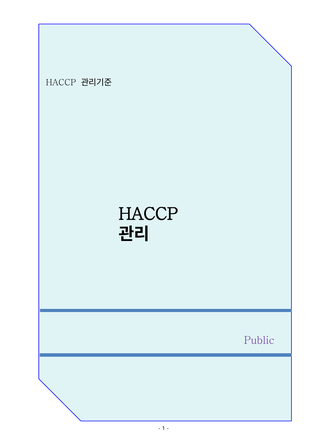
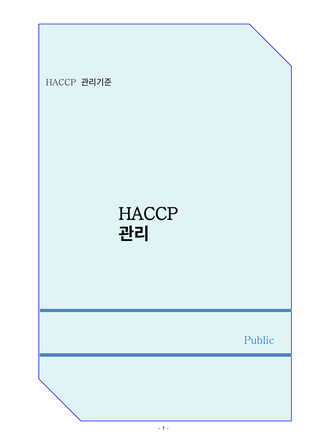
Public colour: purple -> blue (259, 340)
